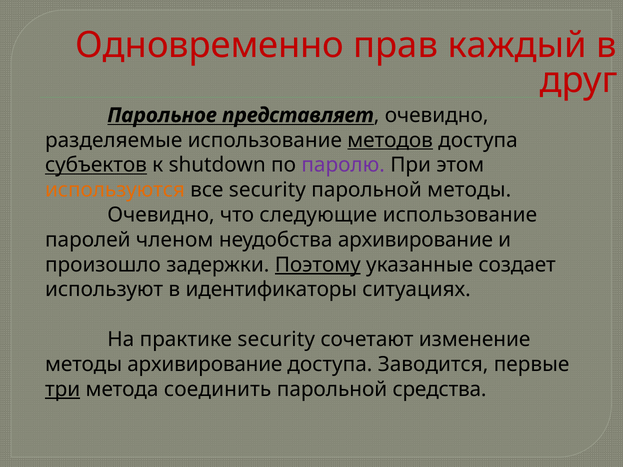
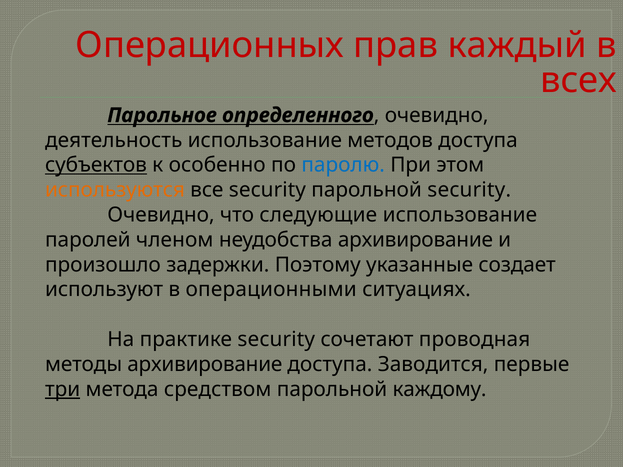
Одновременно: Одновременно -> Операционных (210, 45)
друг: друг -> всех (579, 80)
представляет: представляет -> определенного (298, 115)
разделяемые: разделяемые -> деятельность (114, 140)
методов underline: present -> none (390, 140)
shutdown: shutdown -> особенно (217, 165)
паролю colour: purple -> blue (343, 165)
парольной методы: методы -> security (469, 190)
Поэтому underline: present -> none (318, 265)
идентификаторы: идентификаторы -> операционными (271, 290)
изменение: изменение -> проводная (475, 340)
соединить: соединить -> средством (218, 389)
средства: средства -> каждому (440, 389)
